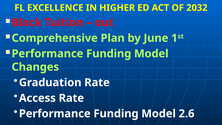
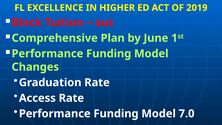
2032: 2032 -> 2019 (197, 8)
2.6: 2.6 -> 7.0 (187, 114)
